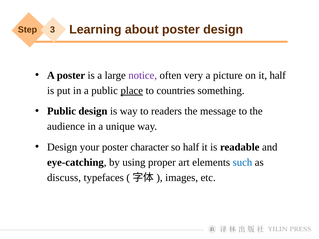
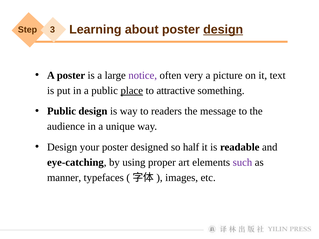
design underline: none -> present (223, 30)
it half: half -> text (278, 75)
countries: countries -> attractive (176, 91)
character: character -> designed (149, 147)
such colour: blue -> purple (242, 163)
discuss: discuss -> manner (64, 178)
